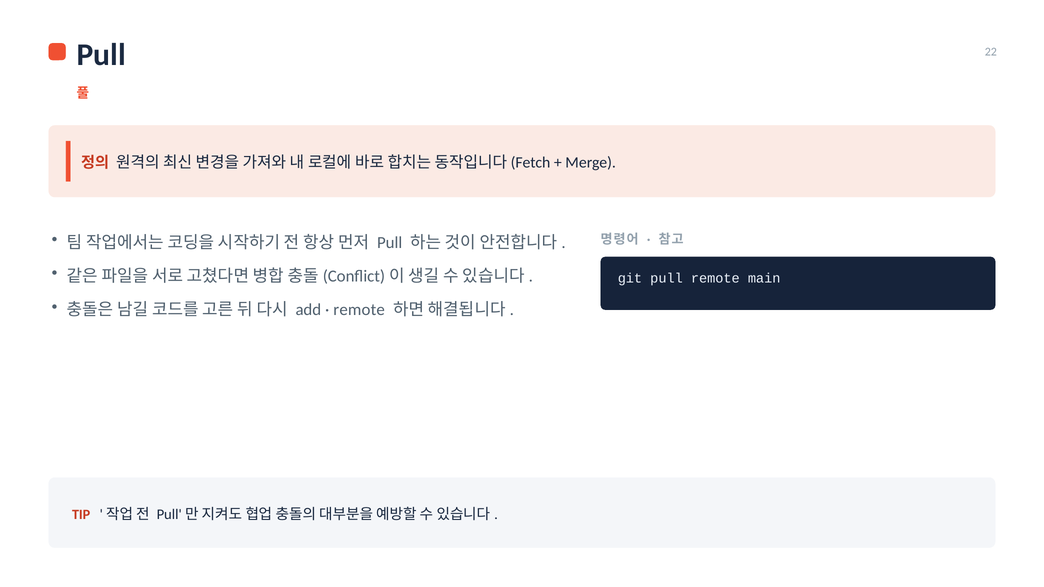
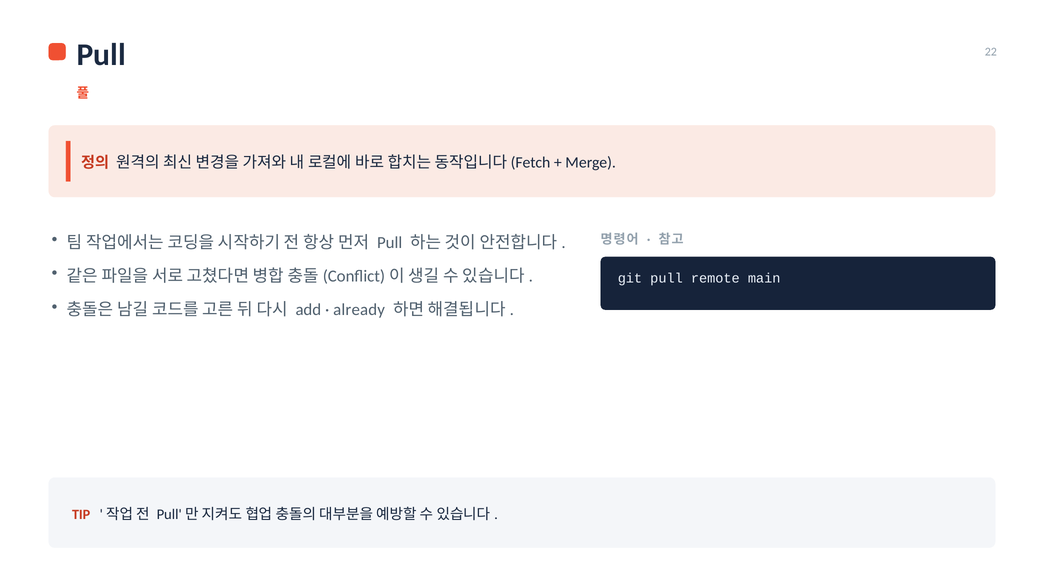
remote: remote -> already (359, 310)
